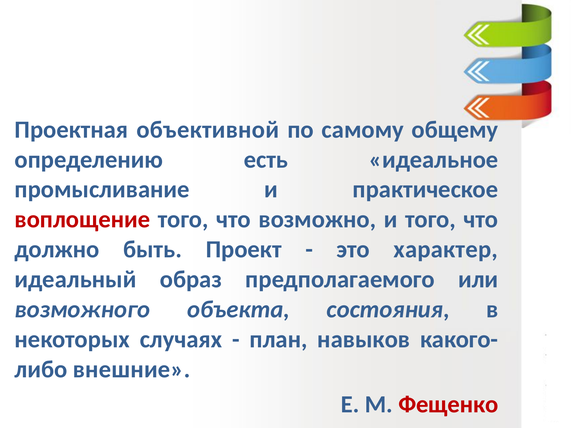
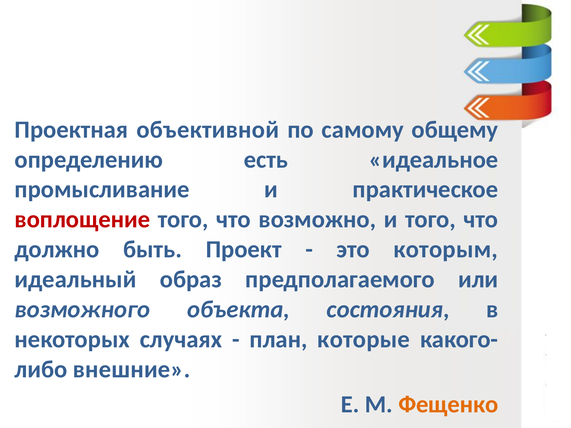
характер: характер -> которым (446, 250)
навыков: навыков -> которые (364, 340)
Фещенко colour: red -> orange (448, 405)
